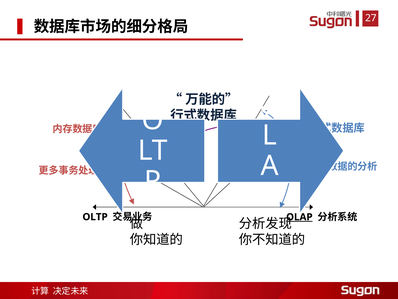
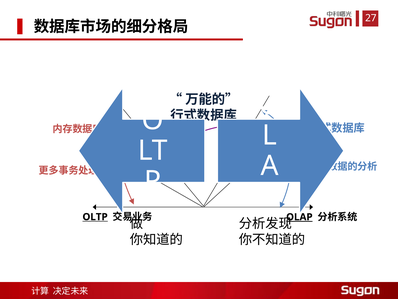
OLTP underline: none -> present (95, 217)
